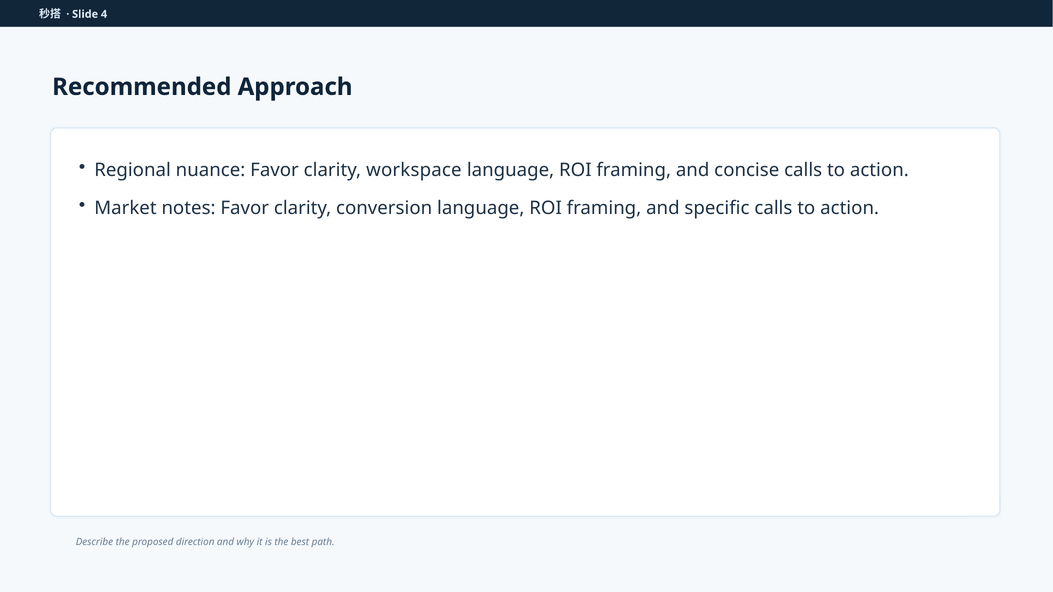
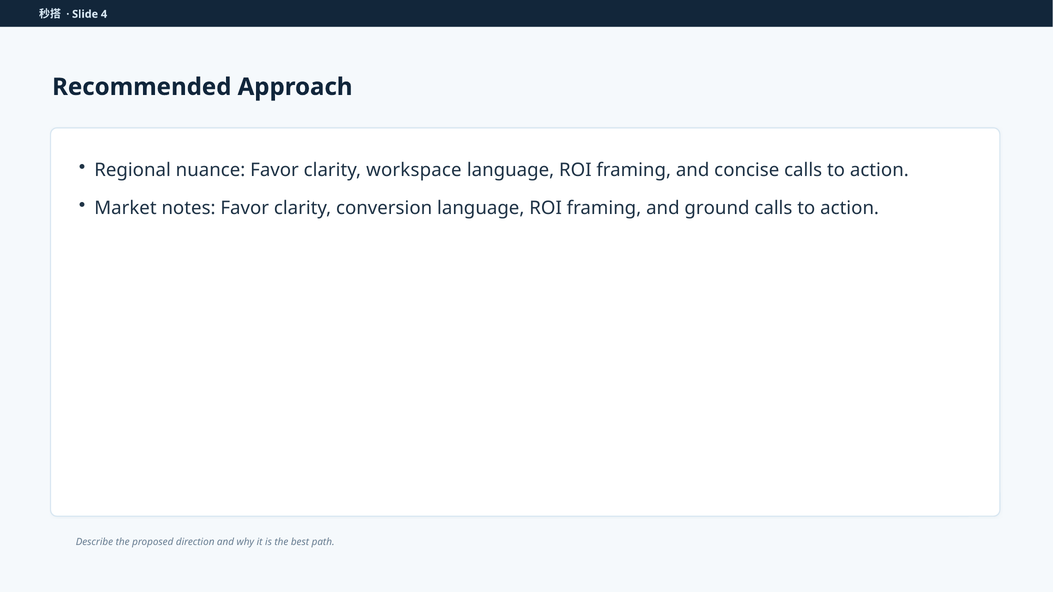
specific: specific -> ground (717, 208)
